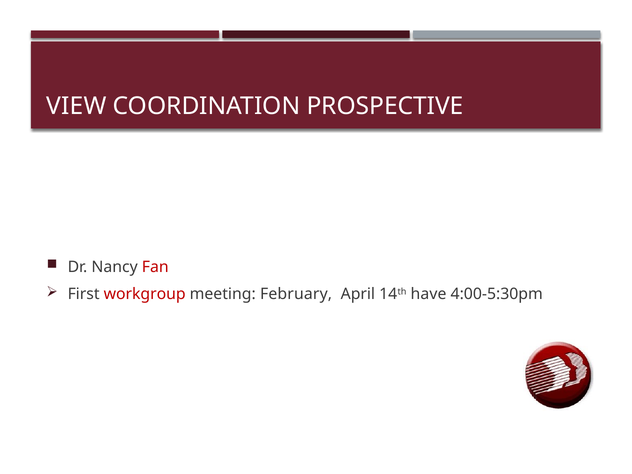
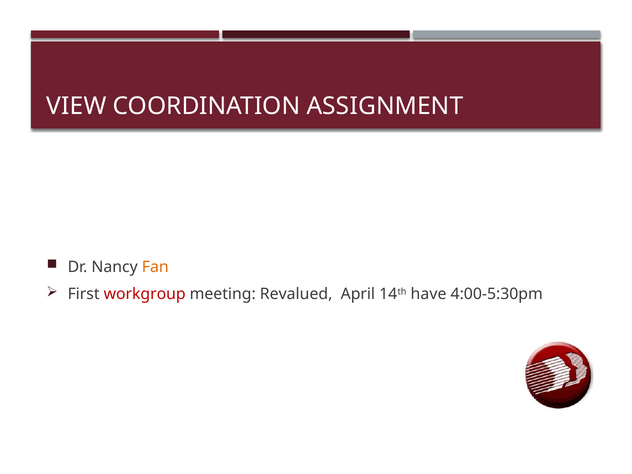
PROSPECTIVE: PROSPECTIVE -> ASSIGNMENT (385, 106)
Fan colour: red -> orange (155, 267)
February: February -> Revalued (296, 294)
